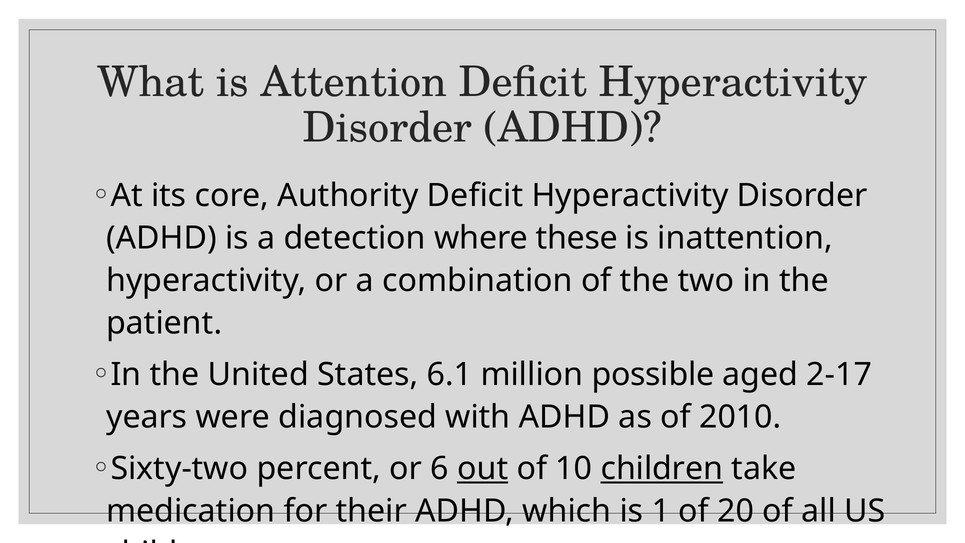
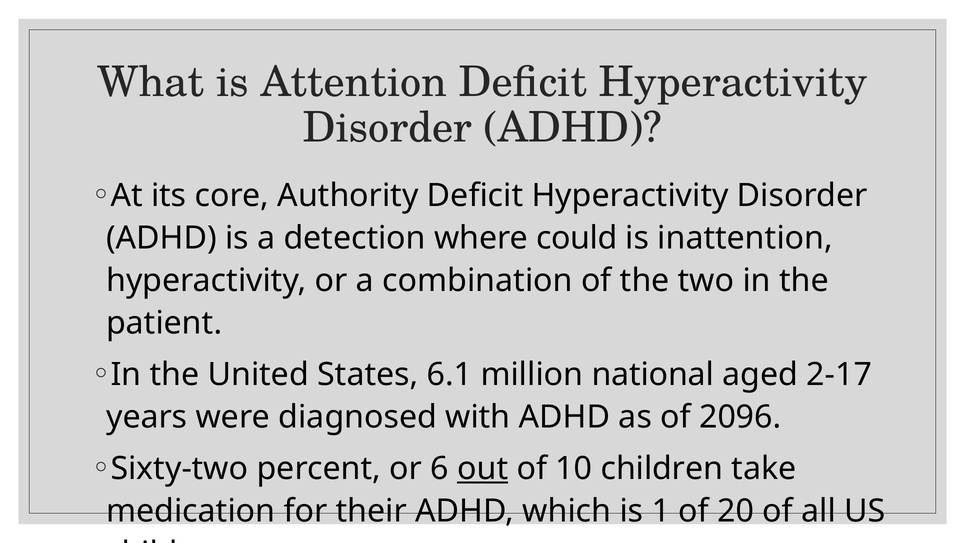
these: these -> could (577, 238)
possible: possible -> national (653, 374)
2010: 2010 -> 2096 (740, 417)
children underline: present -> none (662, 468)
